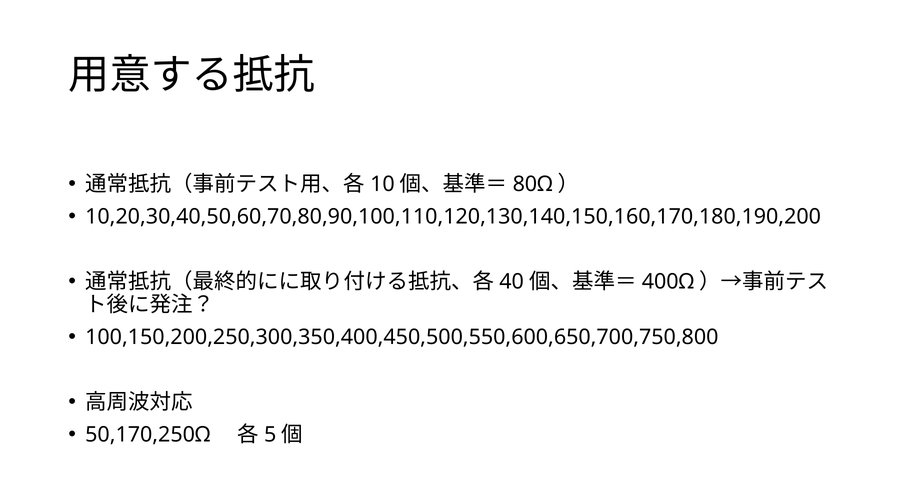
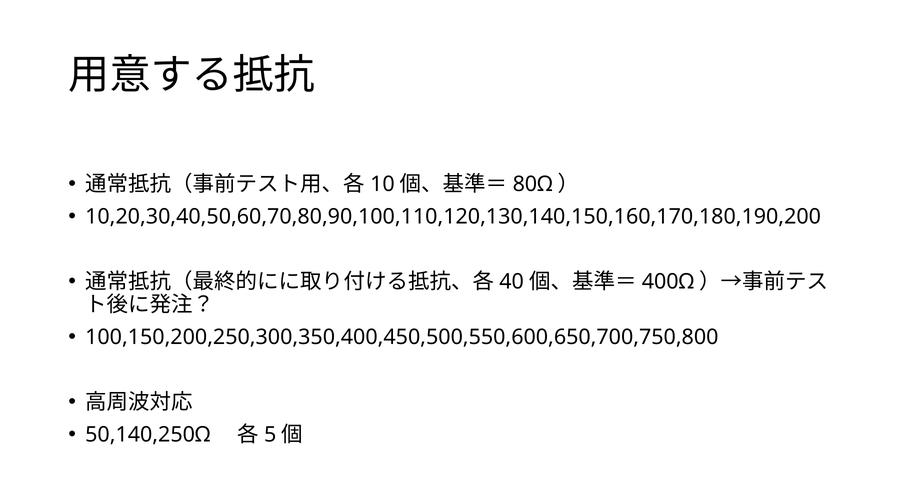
50,170,250Ω: 50,170,250Ω -> 50,140,250Ω (148, 435)
